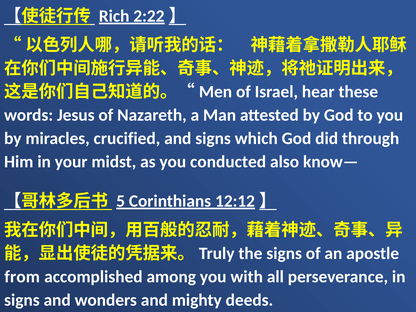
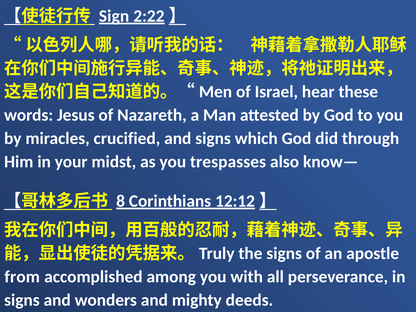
Rich: Rich -> Sign (114, 16)
conducted: conducted -> trespasses (228, 162)
5: 5 -> 8 (121, 201)
